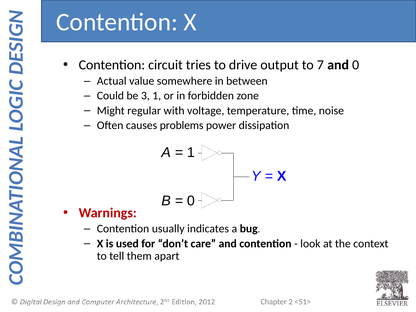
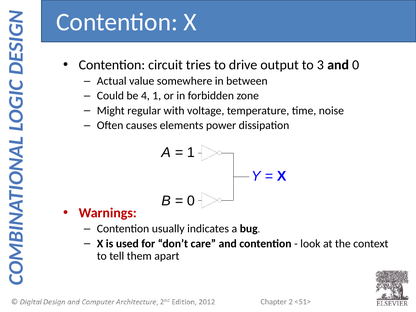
7: 7 -> 3 (320, 65)
3: 3 -> 4 (145, 96)
problems: problems -> elements (182, 125)
